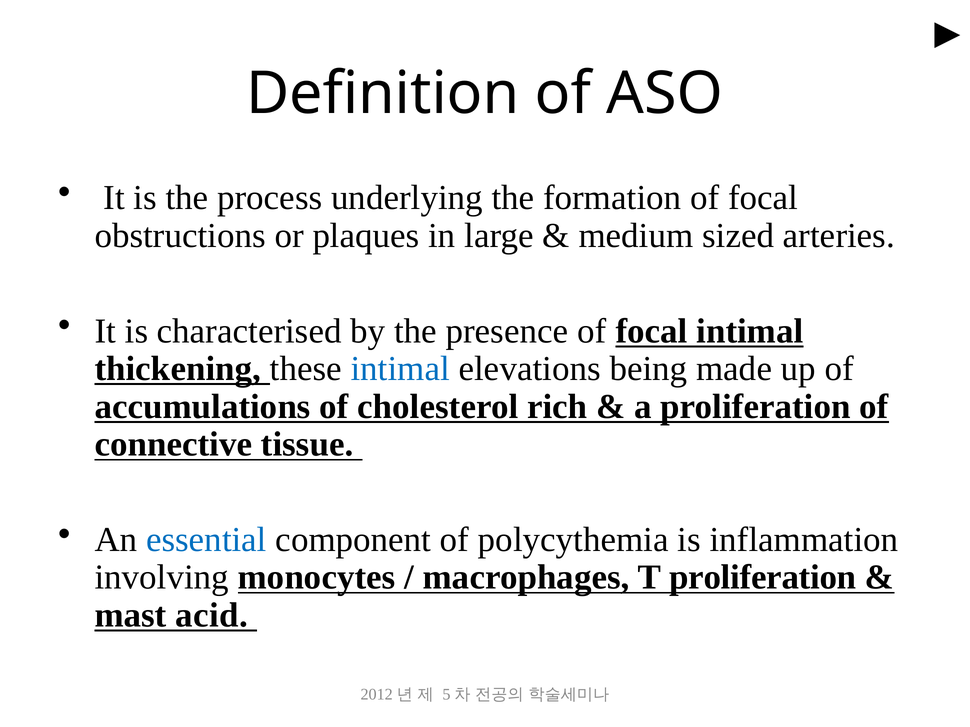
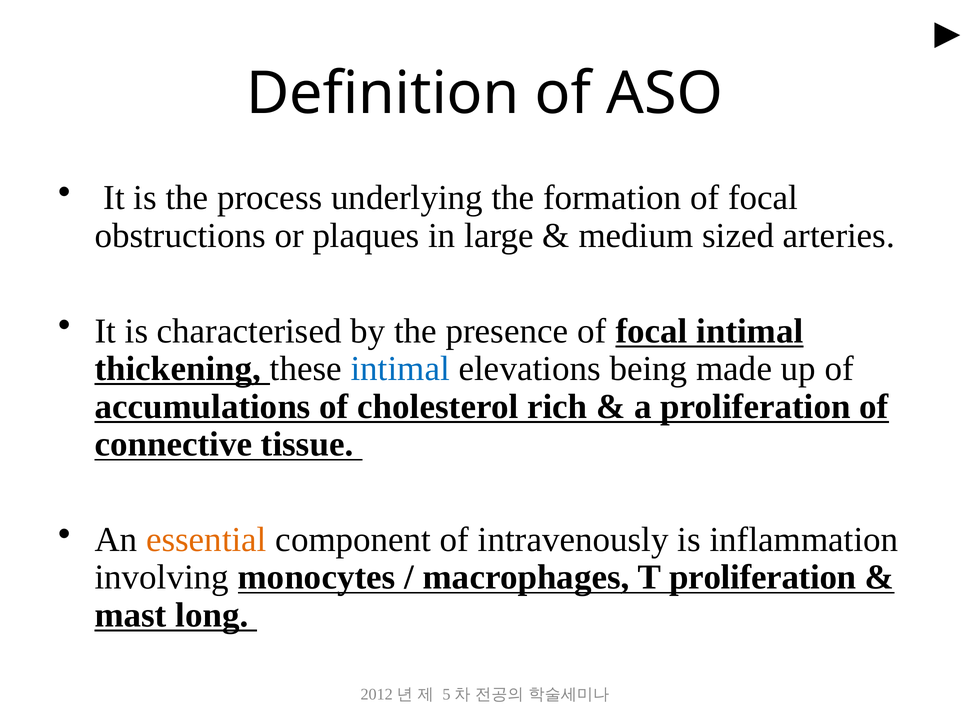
essential colour: blue -> orange (206, 540)
polycythemia: polycythemia -> intravenously (573, 540)
acid: acid -> long (212, 616)
